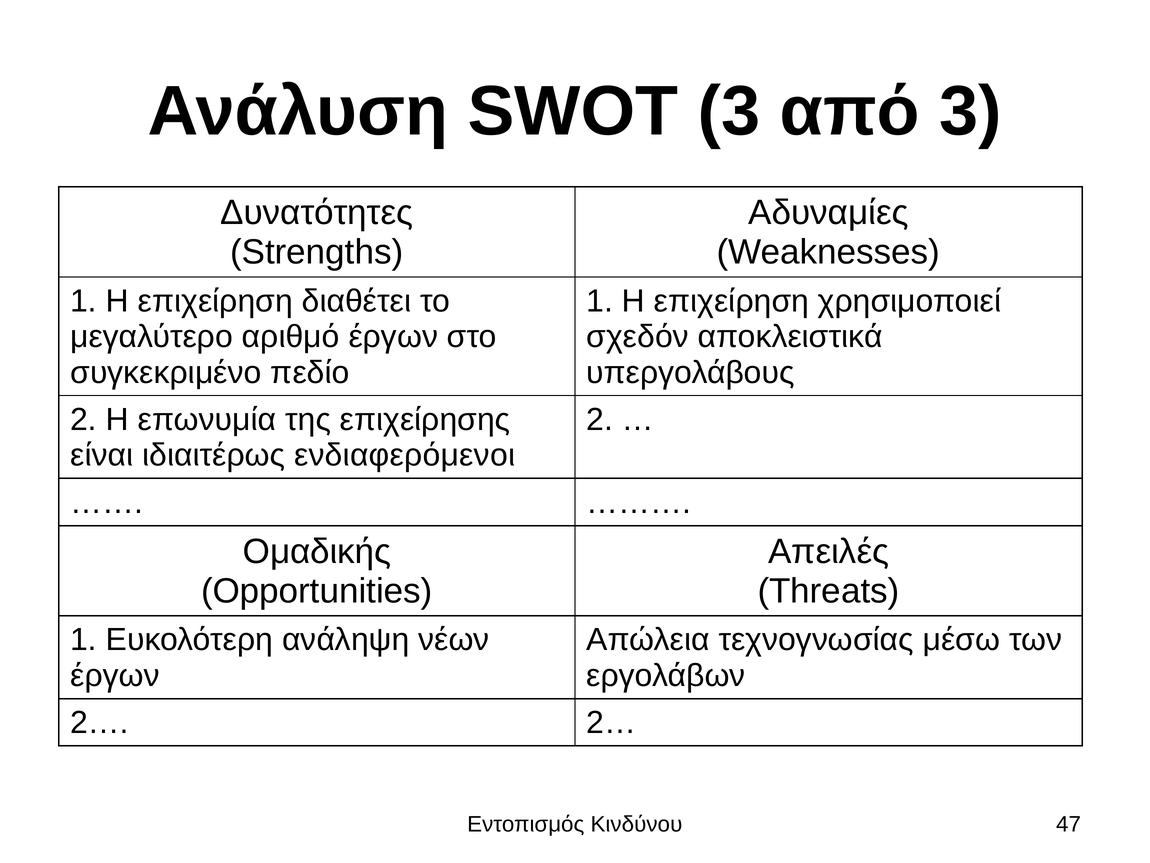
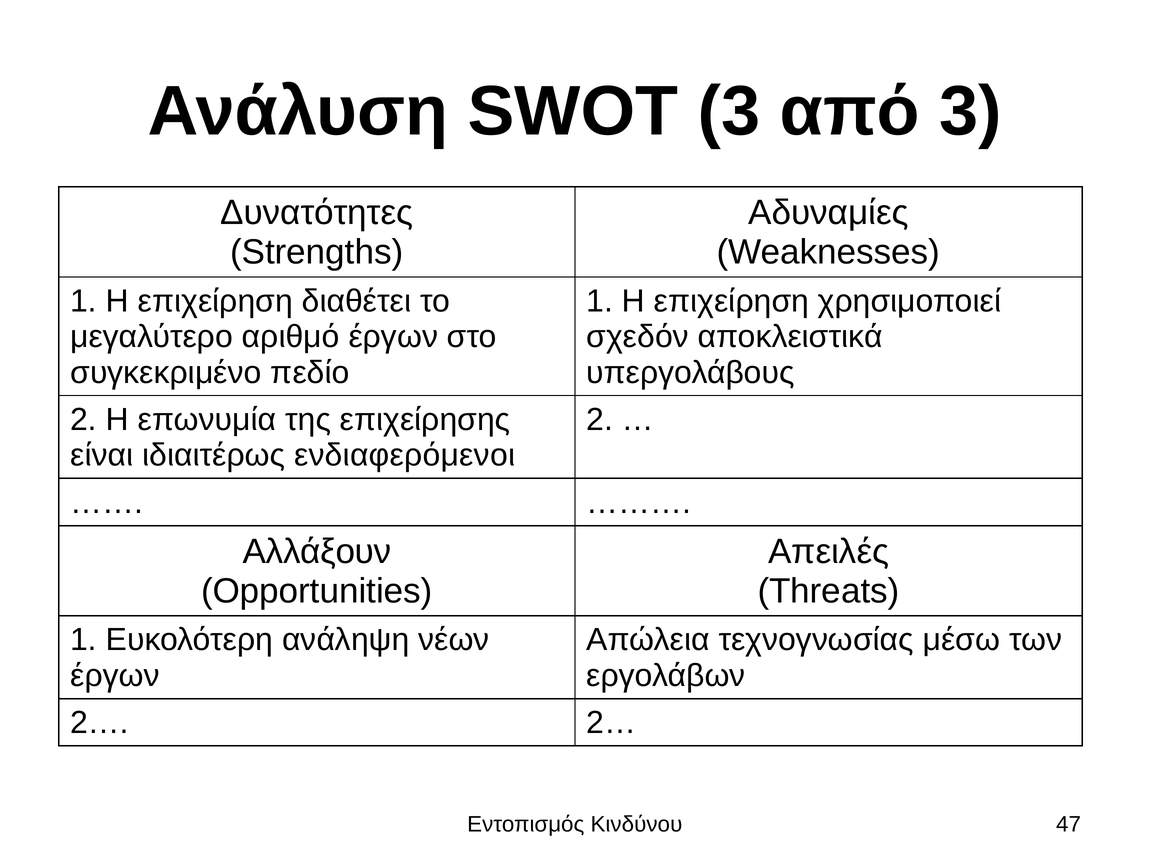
Ομαδικής: Ομαδικής -> Αλλάξουν (317, 551)
